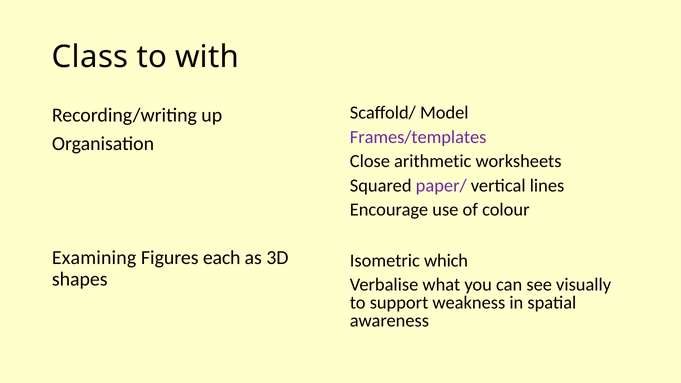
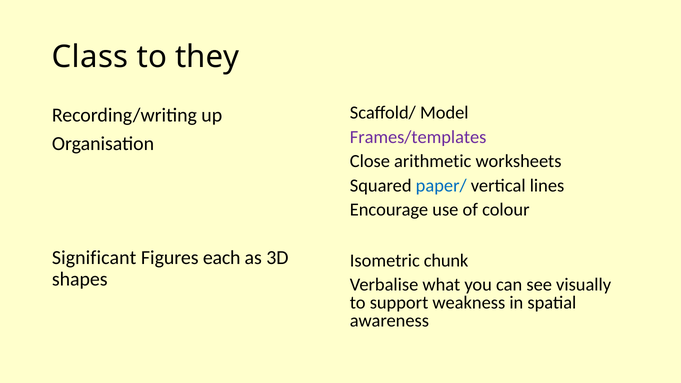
with: with -> they (207, 57)
paper/ colour: purple -> blue (441, 186)
Examining: Examining -> Significant (94, 258)
which: which -> chunk (446, 261)
